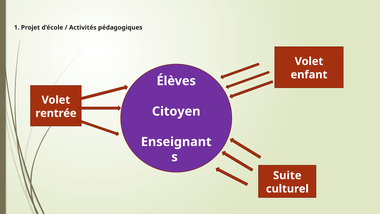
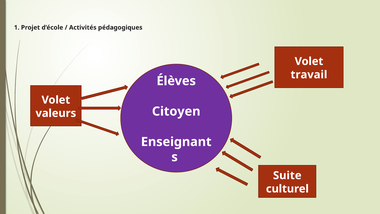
enfant: enfant -> travail (309, 75)
rentrée: rentrée -> valeurs (56, 113)
